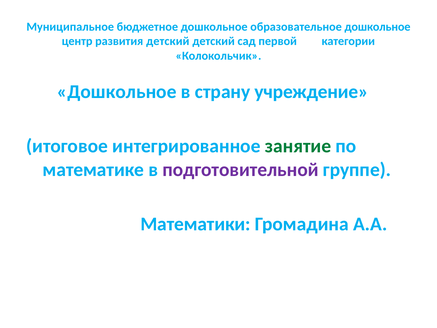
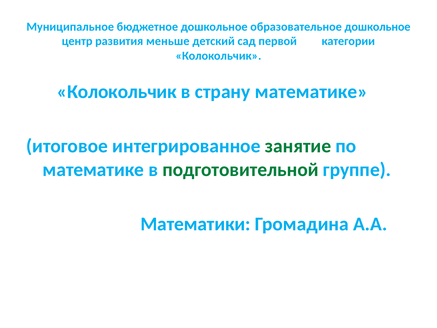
развития детский: детский -> меньше (168, 41)
Дошкольное: Дошкольное -> Колокольчик (117, 92)
страну учреждение: учреждение -> математике (311, 92)
подготовительной colour: purple -> green (240, 169)
